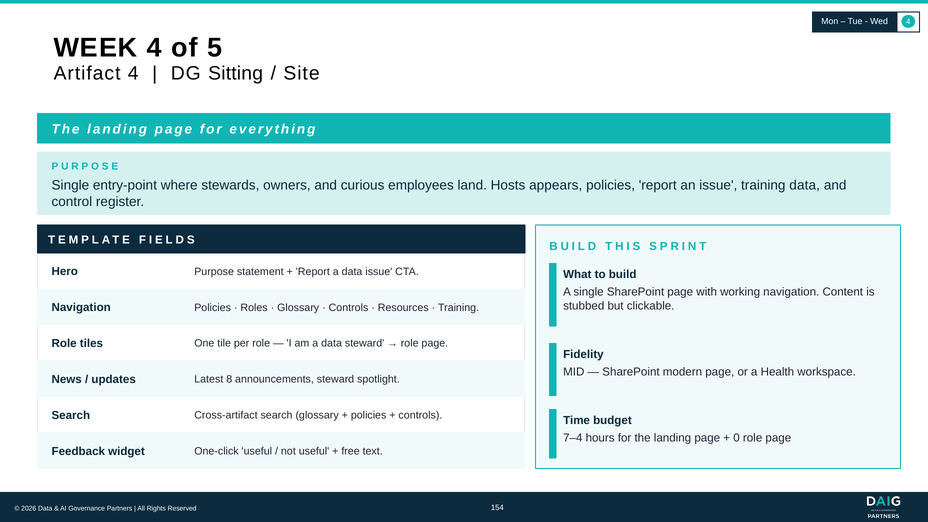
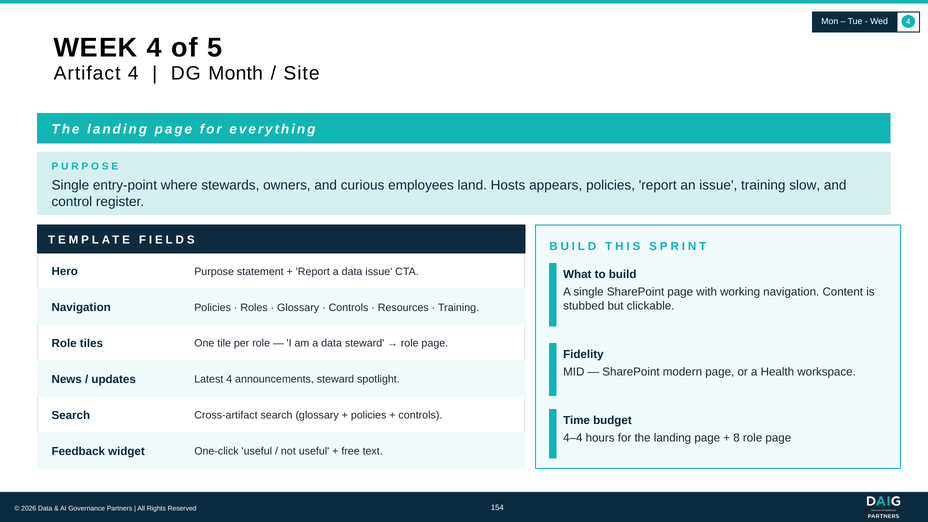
Sitting: Sitting -> Month (236, 73)
training data: data -> slow (805, 185)
Latest 8: 8 -> 4 (229, 379)
7–4: 7–4 -> 4–4 (573, 438)
0: 0 -> 8 (737, 438)
